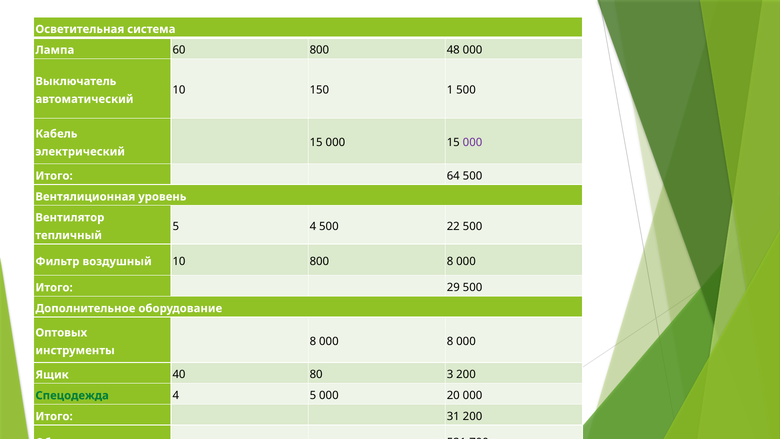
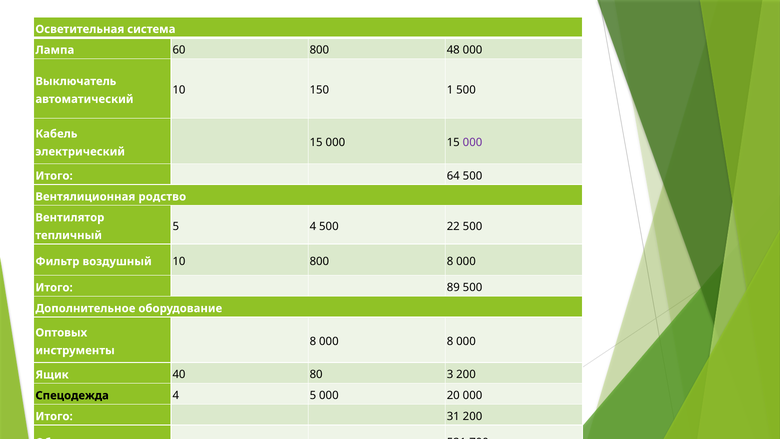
уровень: уровень -> родство (162, 197)
29: 29 -> 89 (453, 287)
Спецодежда colour: green -> black (72, 395)
